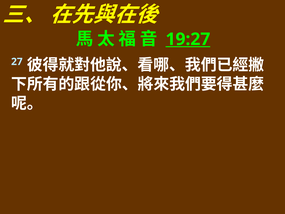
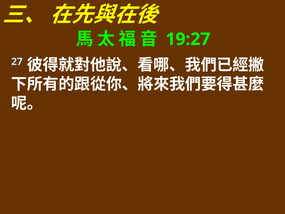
19:27 underline: present -> none (188, 39)
